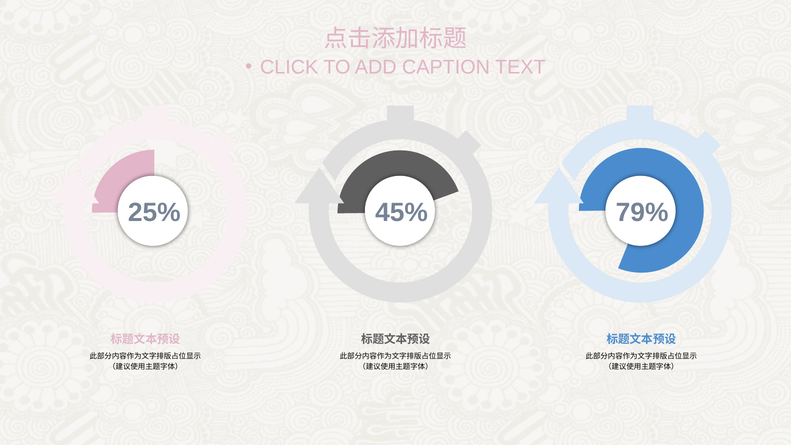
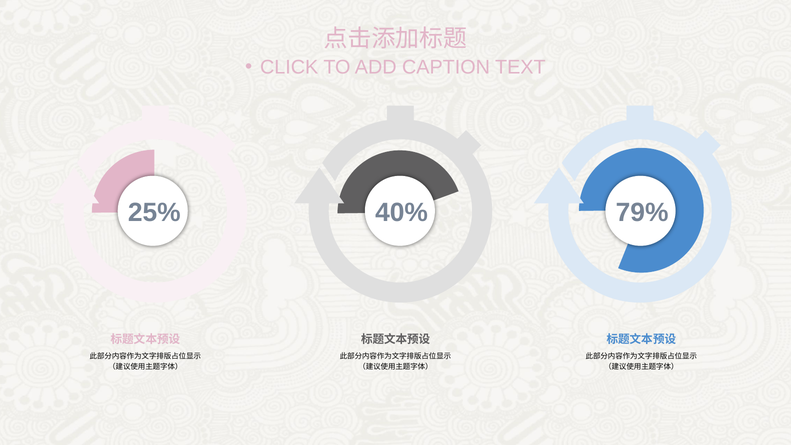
45%: 45% -> 40% (402, 213)
